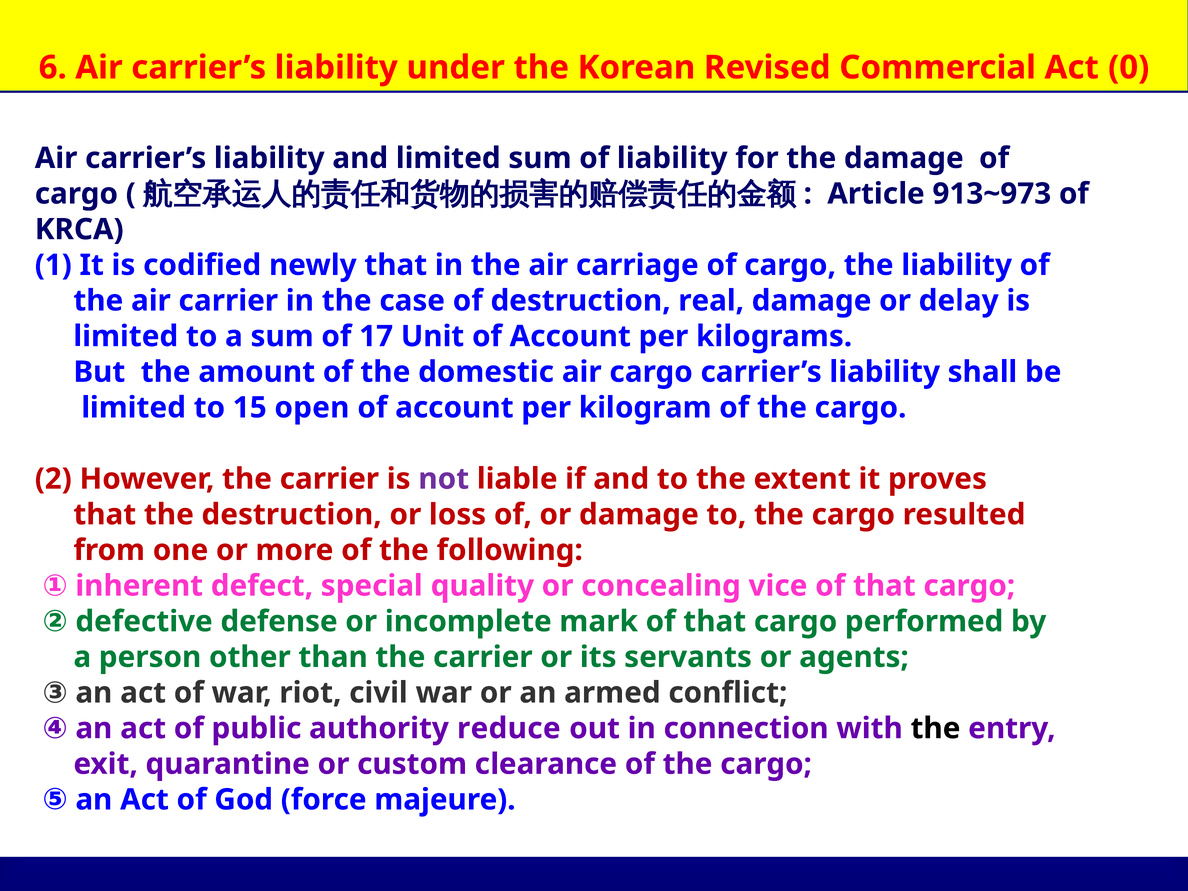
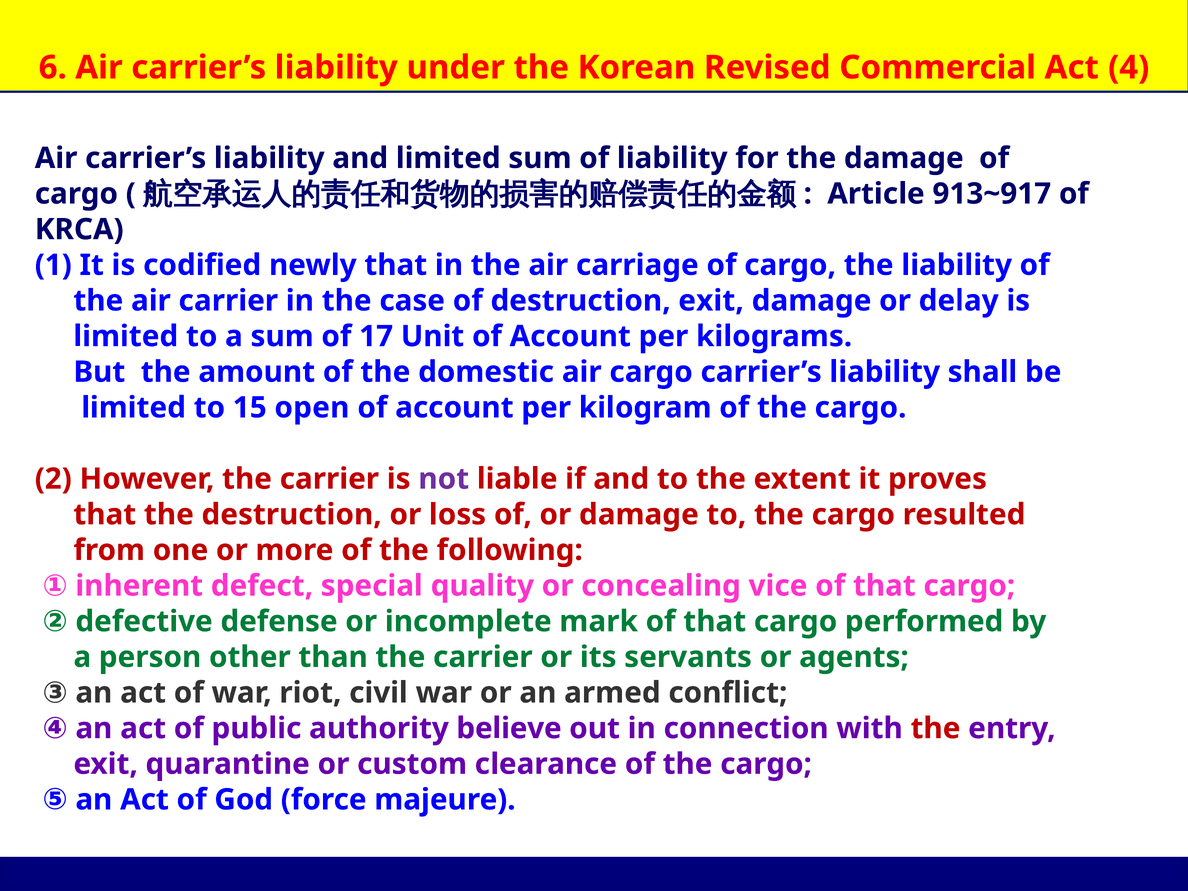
0: 0 -> 4 (1129, 68)
913~973: 913~973 -> 913~917 (992, 194)
destruction real: real -> exit (711, 301)
reduce: reduce -> believe (509, 728)
the colour: black -> red (936, 728)
